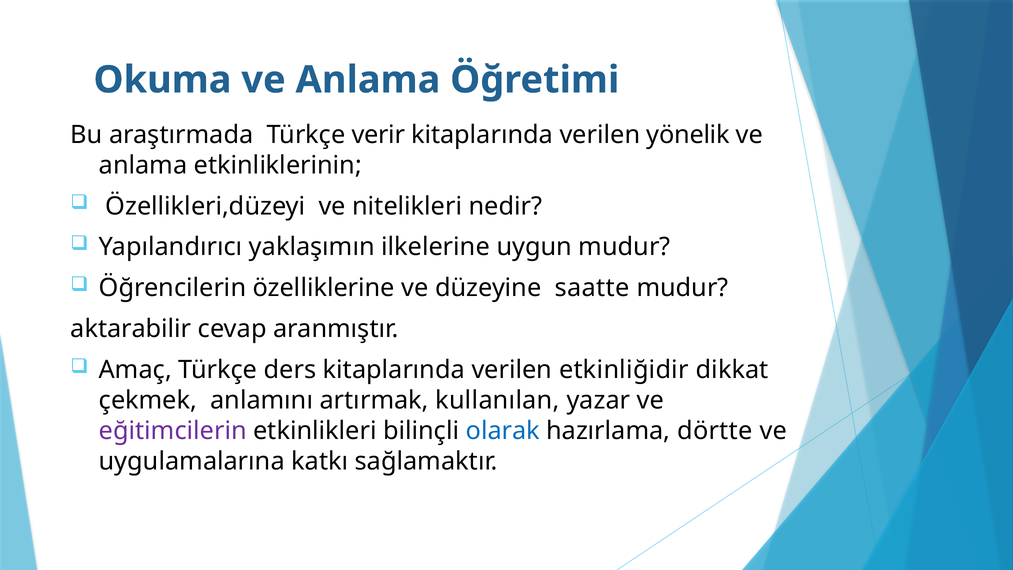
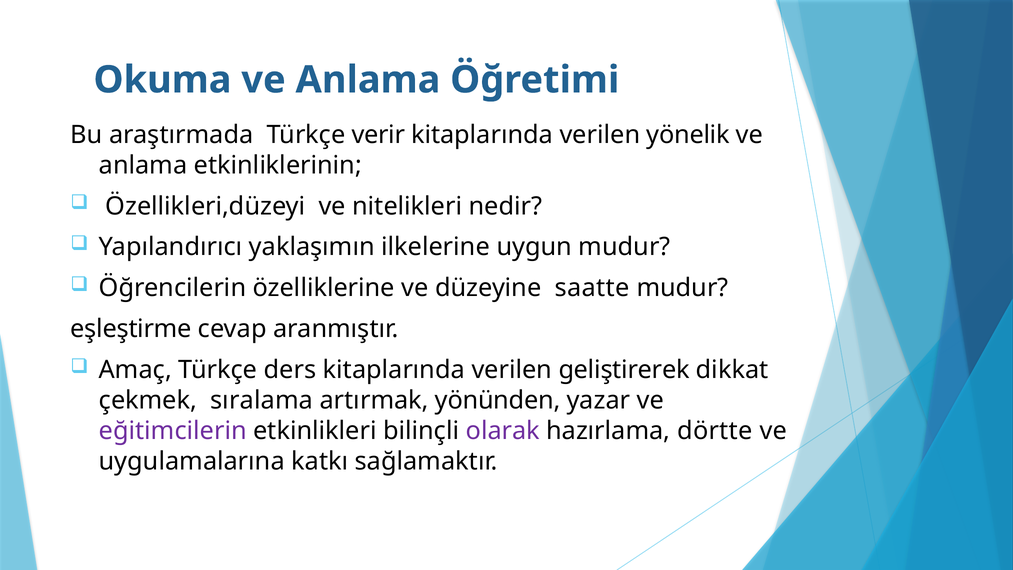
aktarabilir: aktarabilir -> eşleştirme (131, 329)
etkinliğidir: etkinliğidir -> geliştirerek (624, 370)
anlamını: anlamını -> sıralama (262, 400)
kullanılan: kullanılan -> yönünden (498, 400)
olarak colour: blue -> purple (503, 431)
